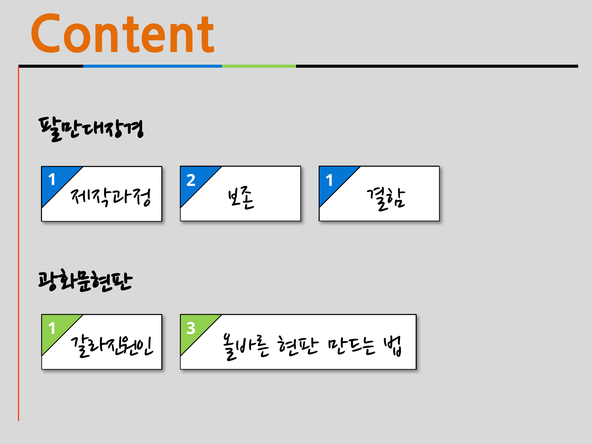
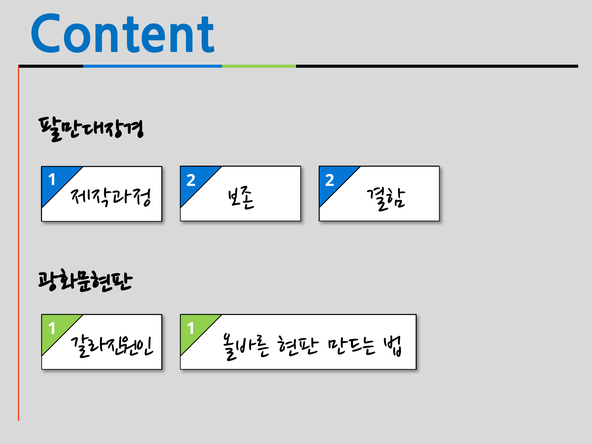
Content colour: orange -> blue (122, 36)
2 1: 1 -> 2 (330, 180)
1 3: 3 -> 1 (191, 328)
